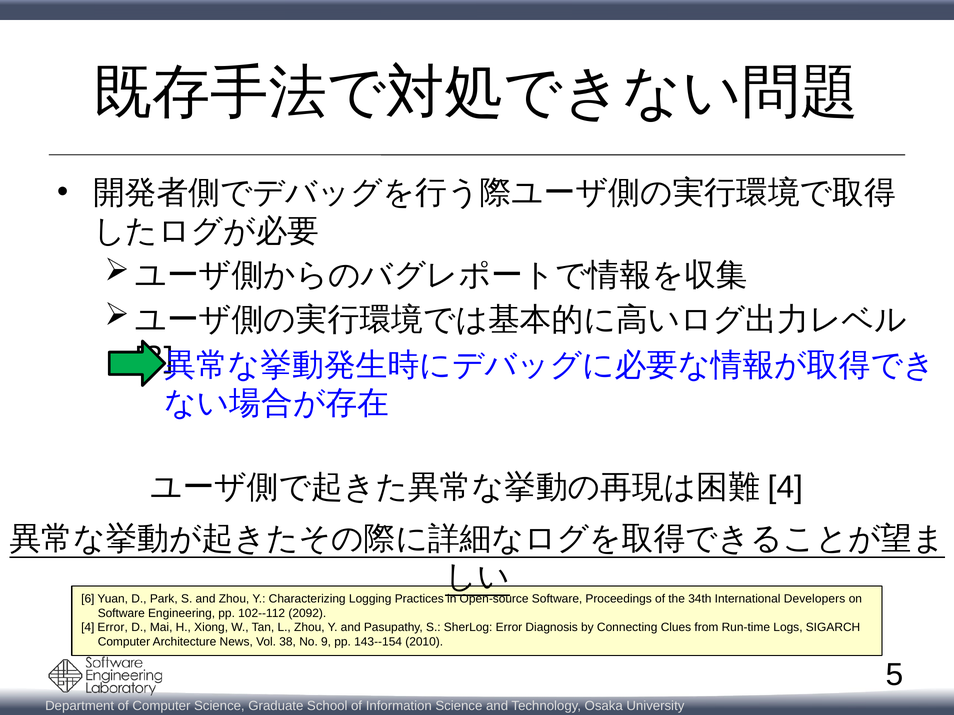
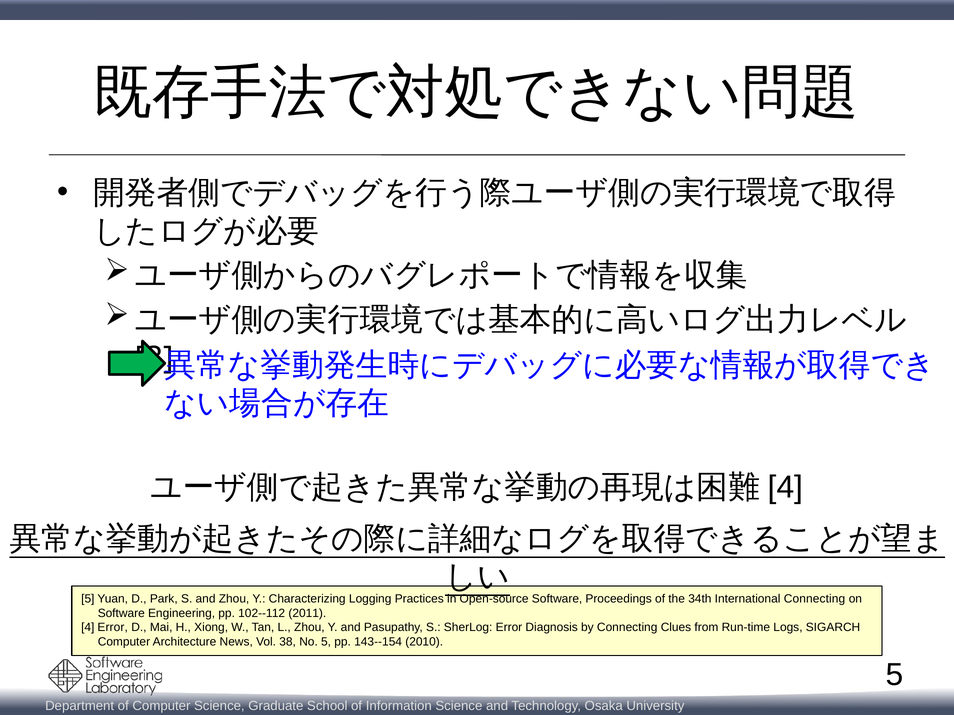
6: 6 -> 5 (88, 599)
International Developers: Developers -> Connecting (814, 599)
2092: 2092 -> 2011 (307, 613)
No 9: 9 -> 5 (326, 642)
